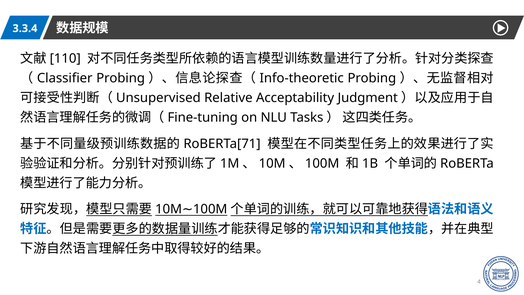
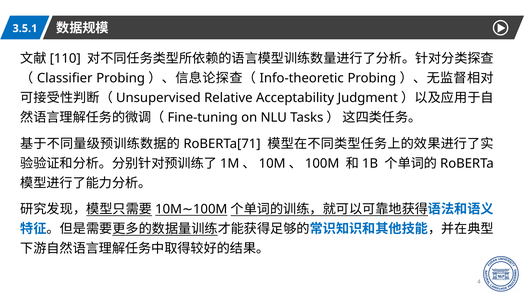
3.3.4: 3.3.4 -> 3.5.1 (25, 28)
